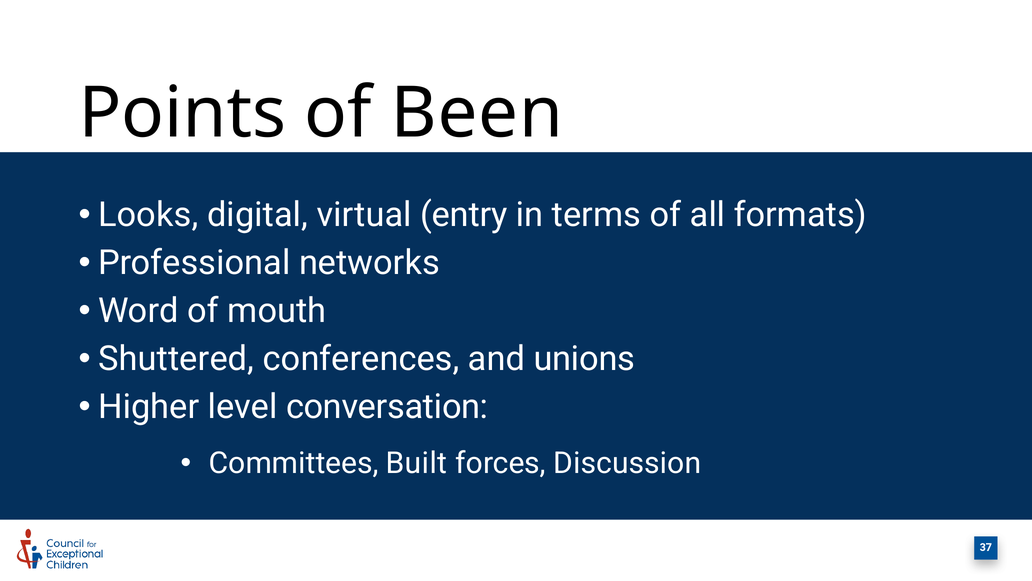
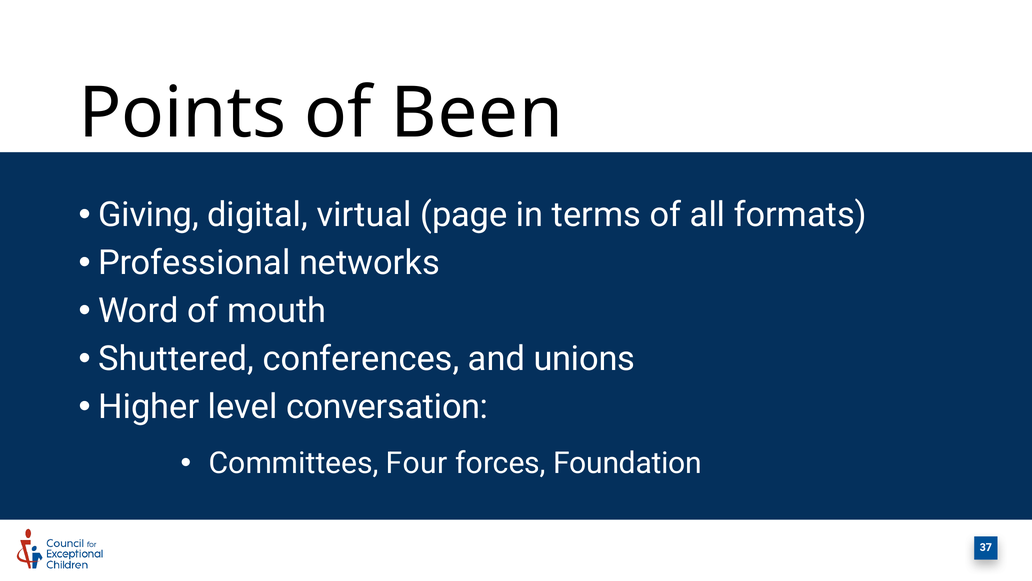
Looks: Looks -> Giving (148, 215)
entry: entry -> page (464, 215)
Built: Built -> Four (416, 463)
Discussion: Discussion -> Foundation (627, 463)
